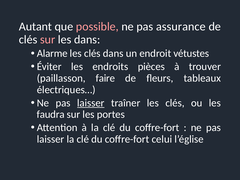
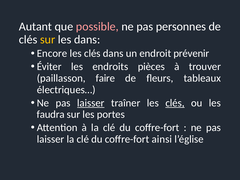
assurance: assurance -> personnes (181, 27)
sur colour: pink -> yellow (48, 40)
Alarme: Alarme -> Encore (52, 53)
vétustes: vétustes -> prévenir (191, 53)
clés underline: none -> present (175, 103)
celui: celui -> ainsi (162, 139)
